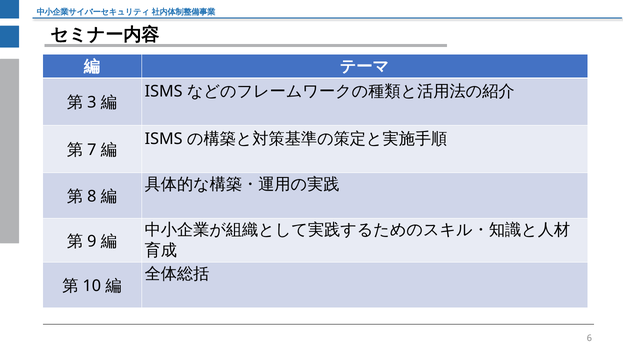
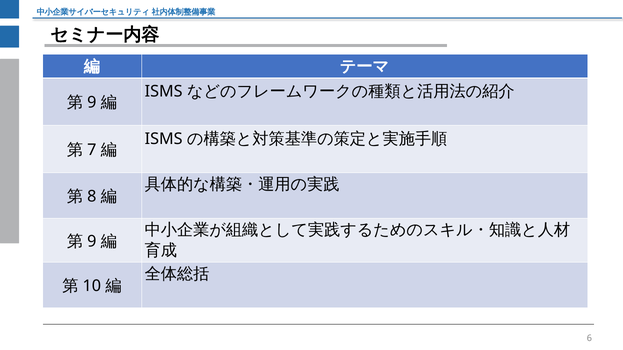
3: 3 -> 9 (92, 103)
